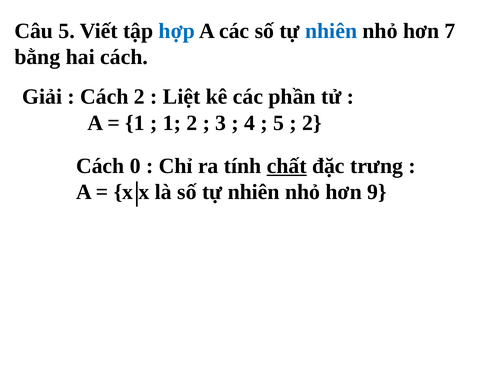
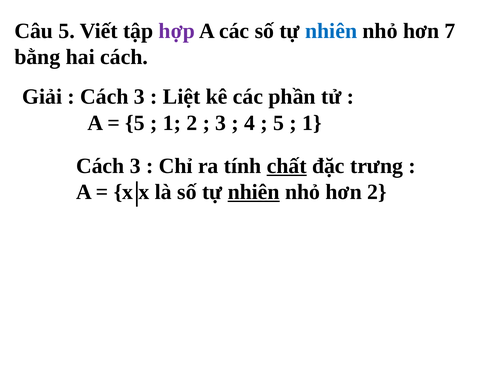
hợp colour: blue -> purple (177, 31)
2: 2 -> 3 (139, 97)
1: 1 -> 5 (135, 123)
2: 2 -> 1 (312, 123)
0: 0 -> 3 (135, 166)
nhiên underline: none -> present (254, 192)
hơn 9: 9 -> 2 (377, 192)
